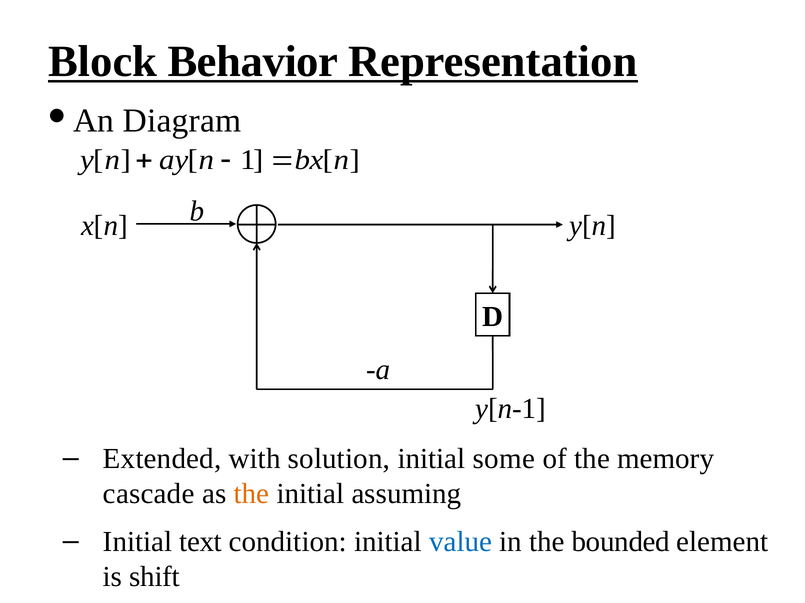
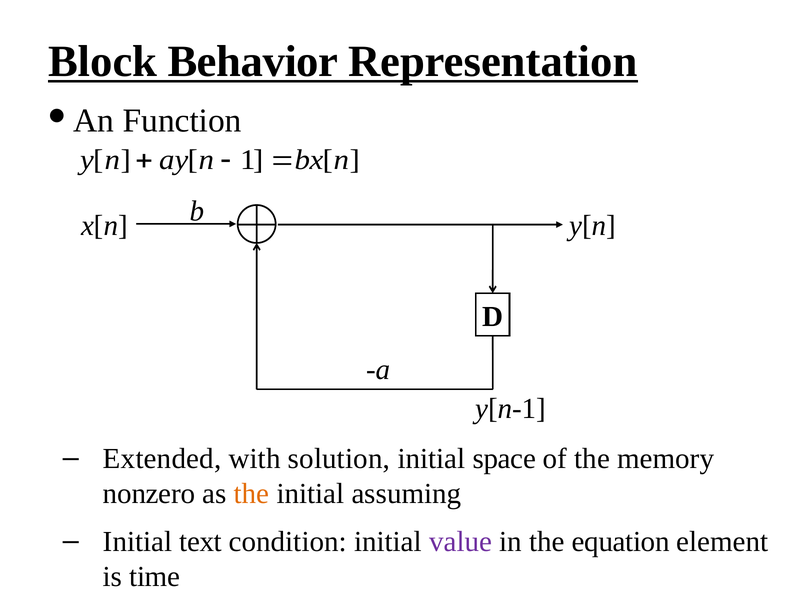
Diagram: Diagram -> Function (182, 121)
some: some -> space (504, 459)
cascade: cascade -> nonzero (149, 494)
value colour: blue -> purple (461, 542)
bounded: bounded -> equation (621, 542)
shift: shift -> time (155, 577)
